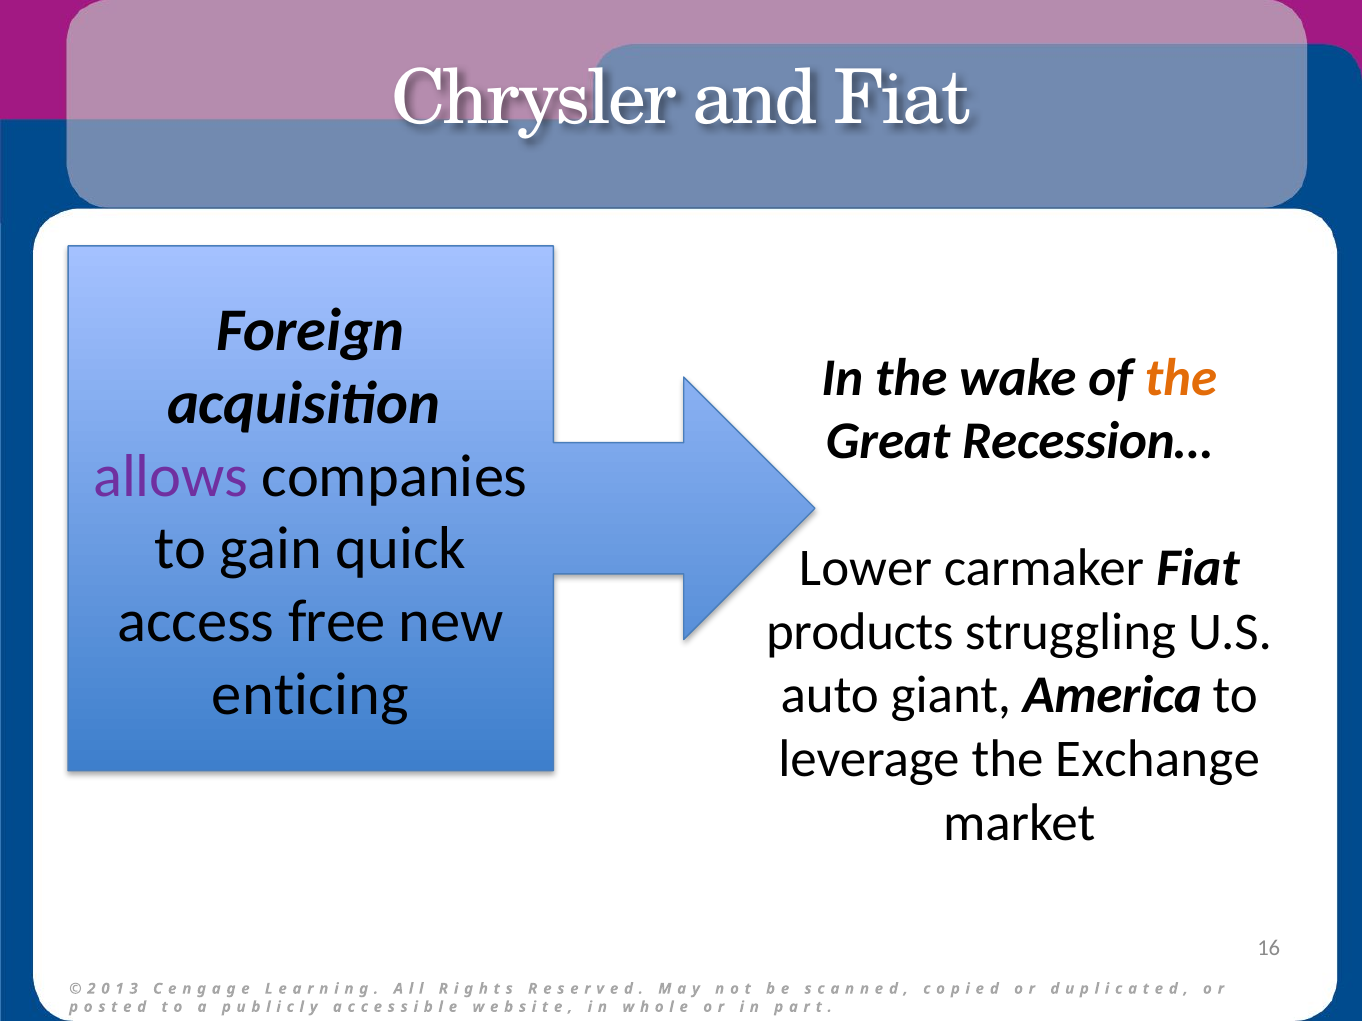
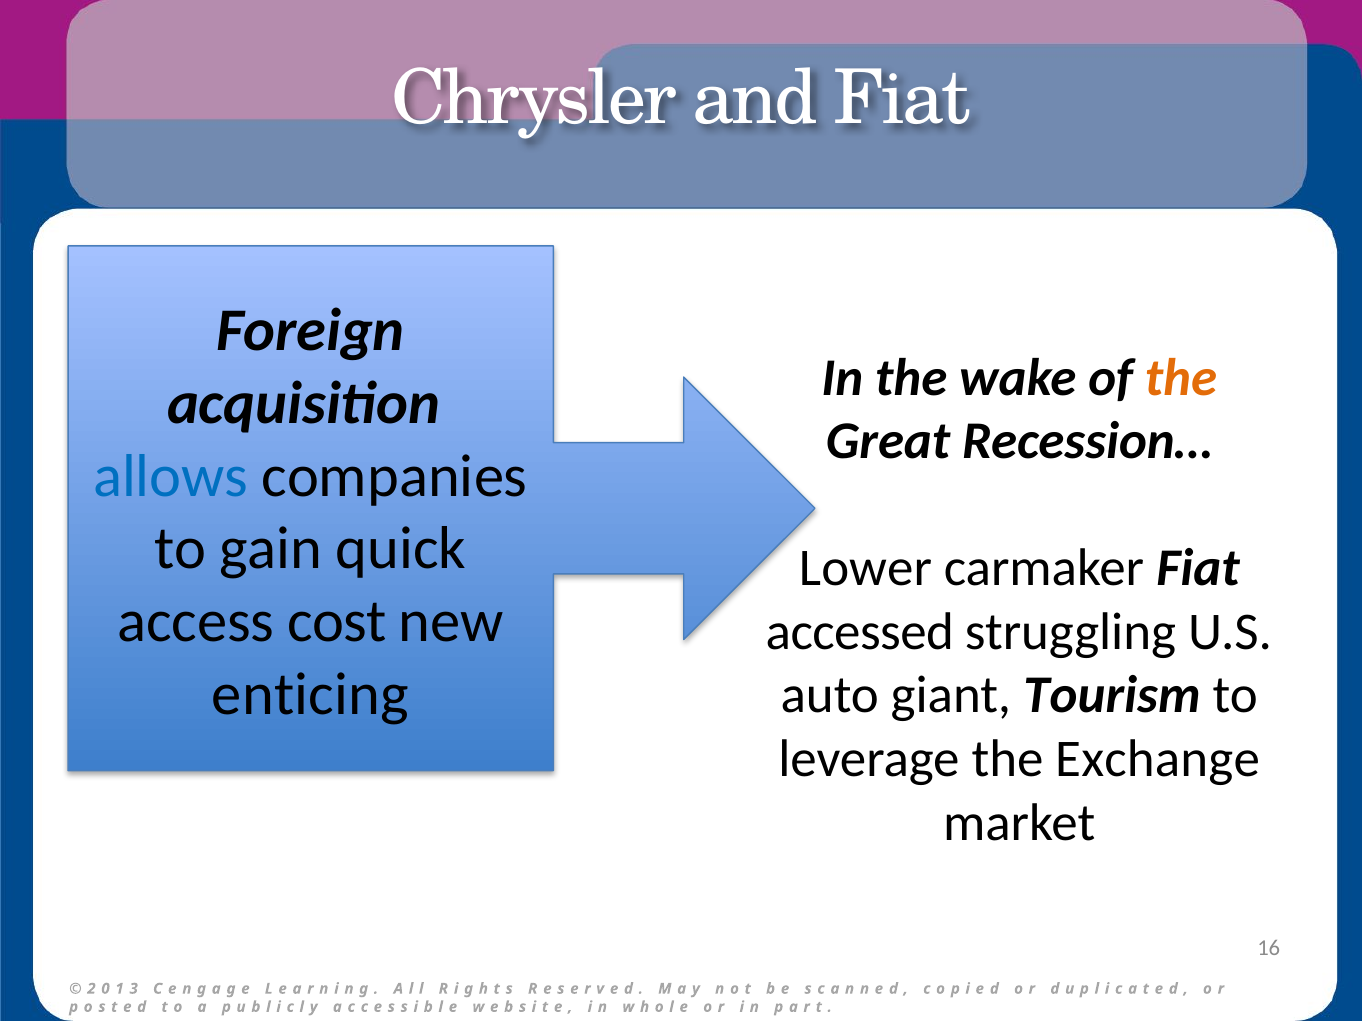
allows colour: purple -> blue (171, 476)
free: free -> cost (337, 622)
products: products -> accessed (860, 632)
America: America -> Tourism (1112, 696)
